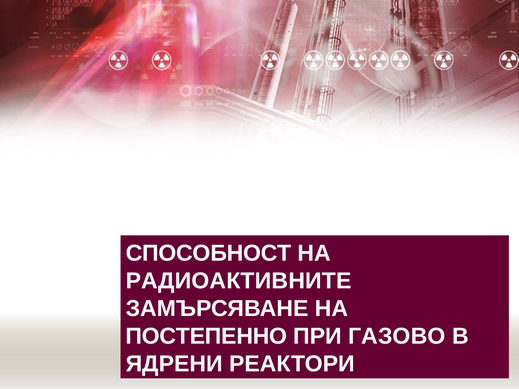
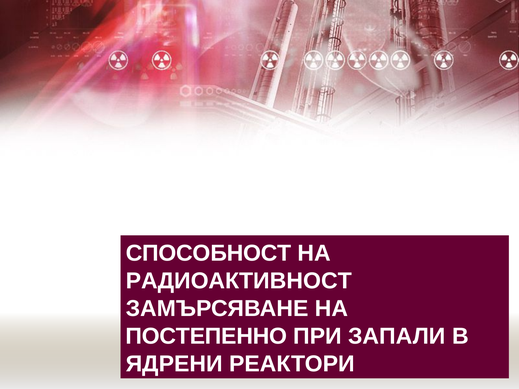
РАДИОАКТИВНИТЕ: РАДИОАКТИВНИТЕ -> РАДИОАКТИВНОСТ (239, 281)
ГАЗОВО: ГАЗОВО -> ЗАПАЛИ (397, 336)
